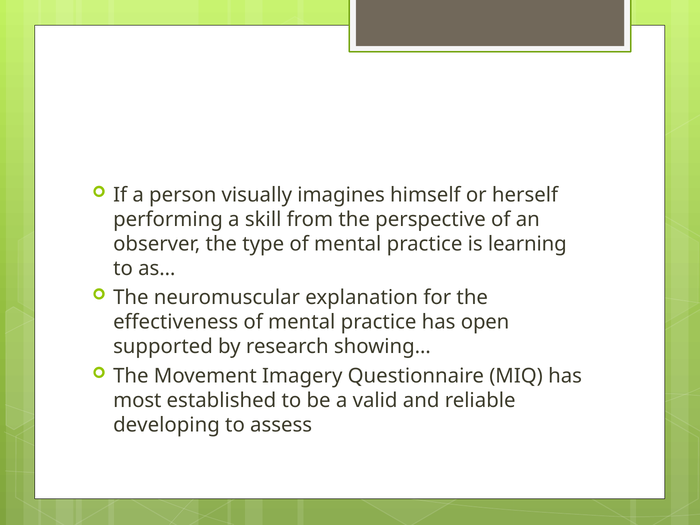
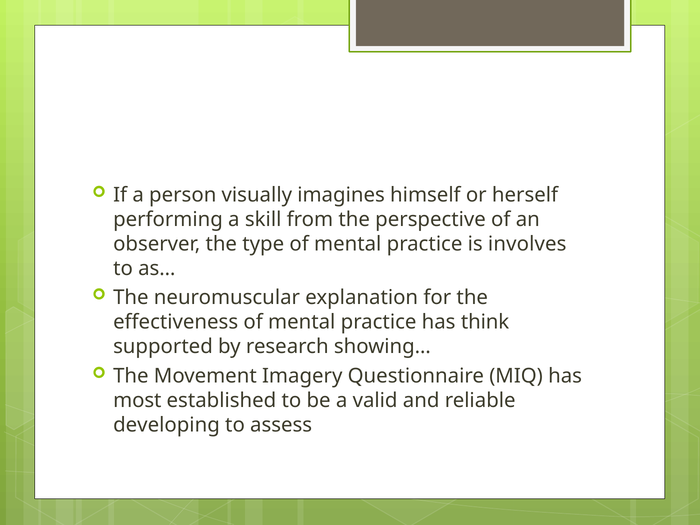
learning: learning -> involves (527, 244)
open: open -> think (485, 322)
